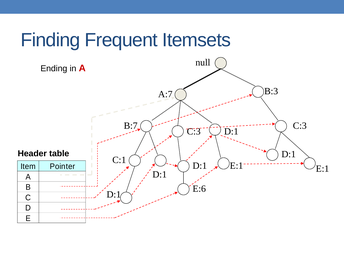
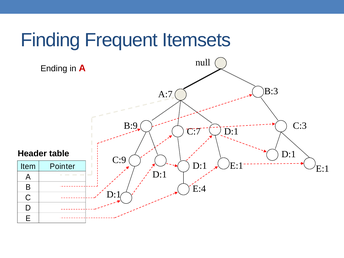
B:7: B:7 -> B:9 (131, 126)
C:3: C:3 -> C:7 (194, 131)
C:1: C:1 -> C:9 (119, 160)
E:6: E:6 -> E:4 (199, 189)
